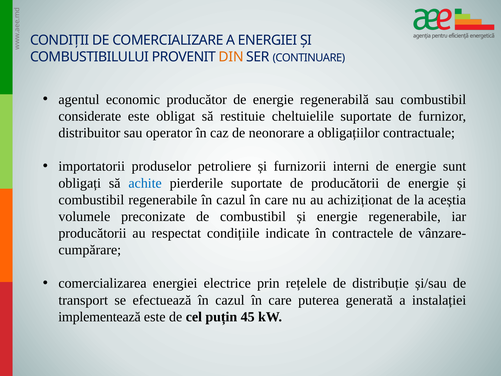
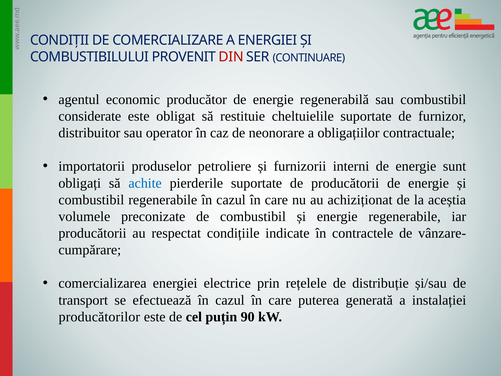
DIN colour: orange -> red (231, 57)
implementează: implementează -> producătorilor (99, 317)
45: 45 -> 90 (248, 317)
